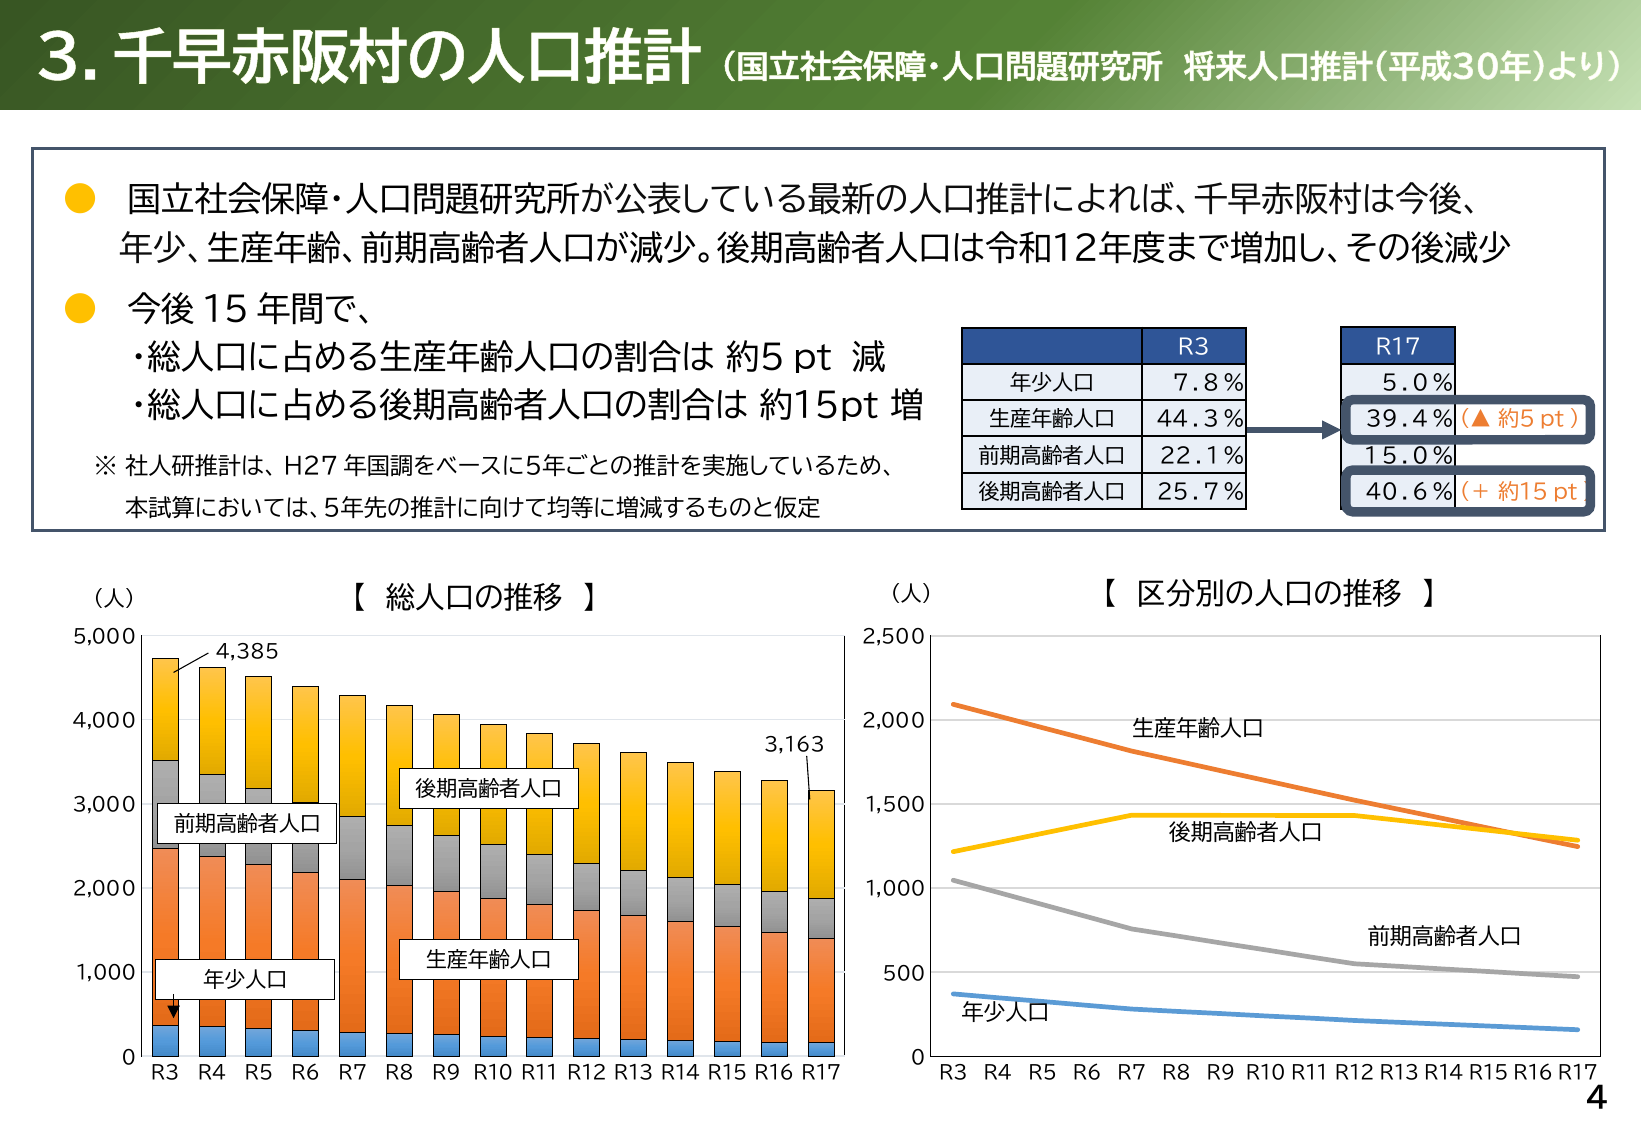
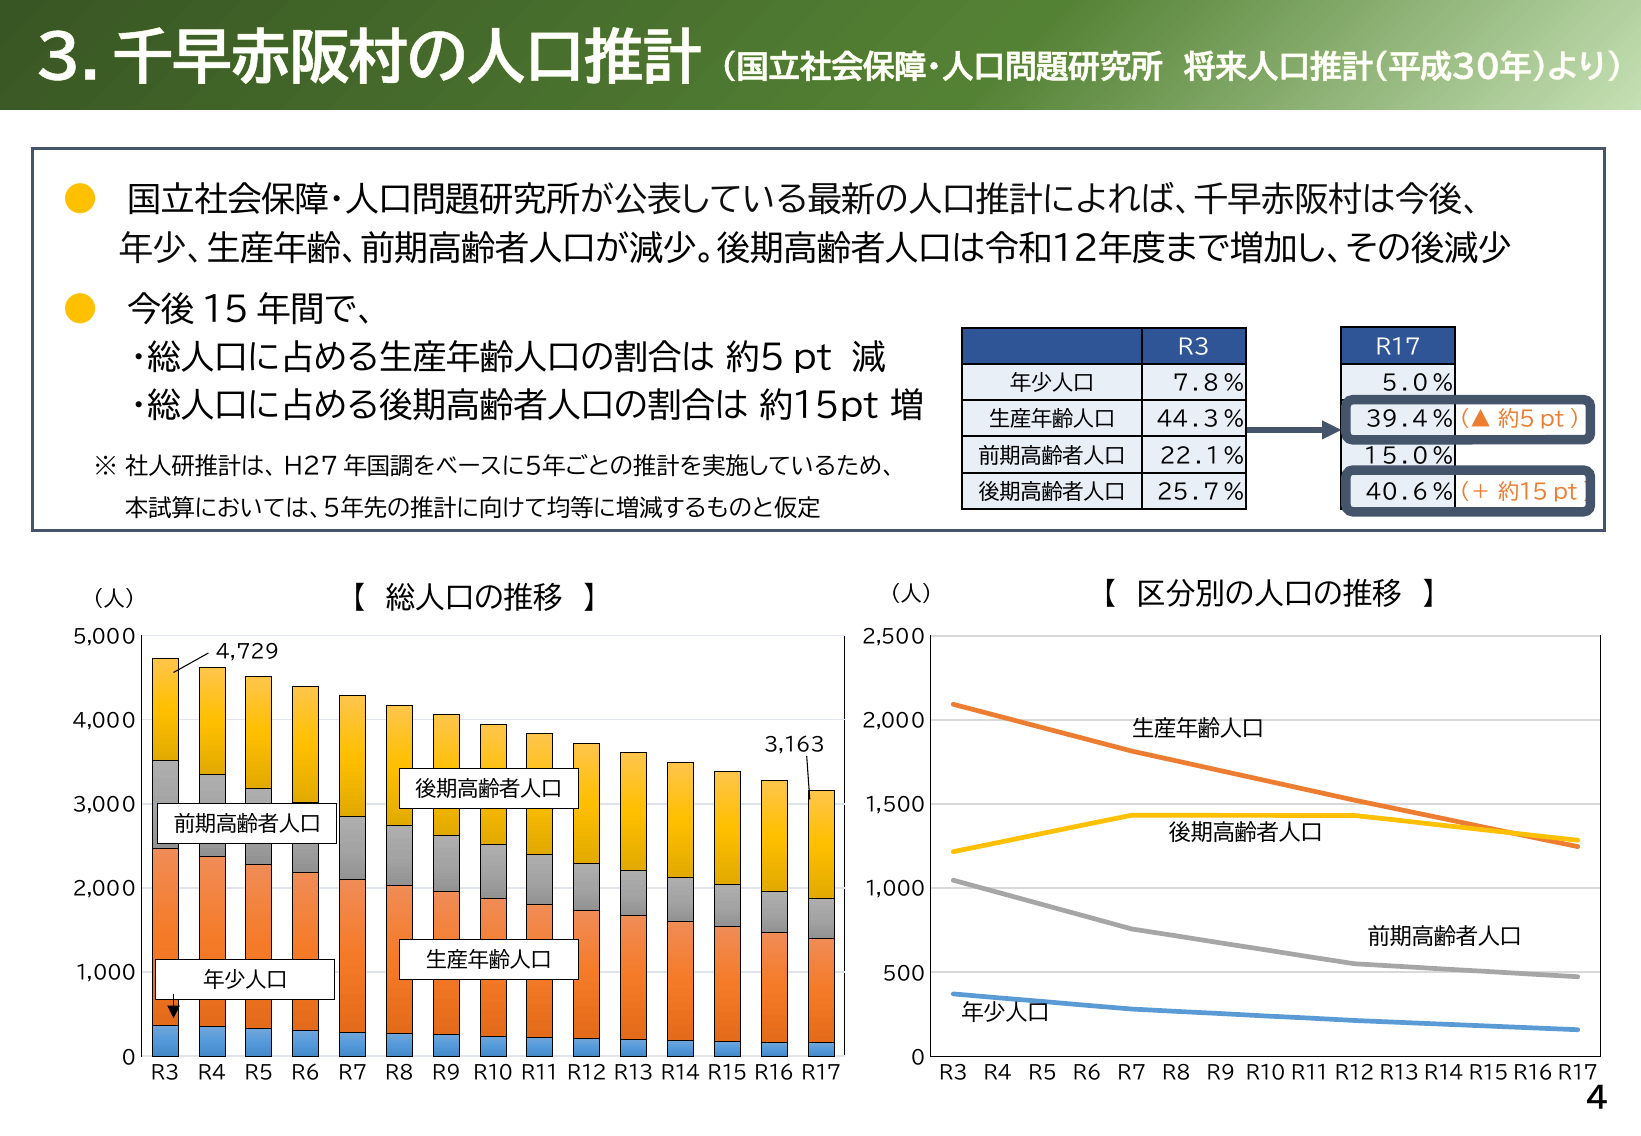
4,385: 4,385 -> 4,729 (247, 652)
